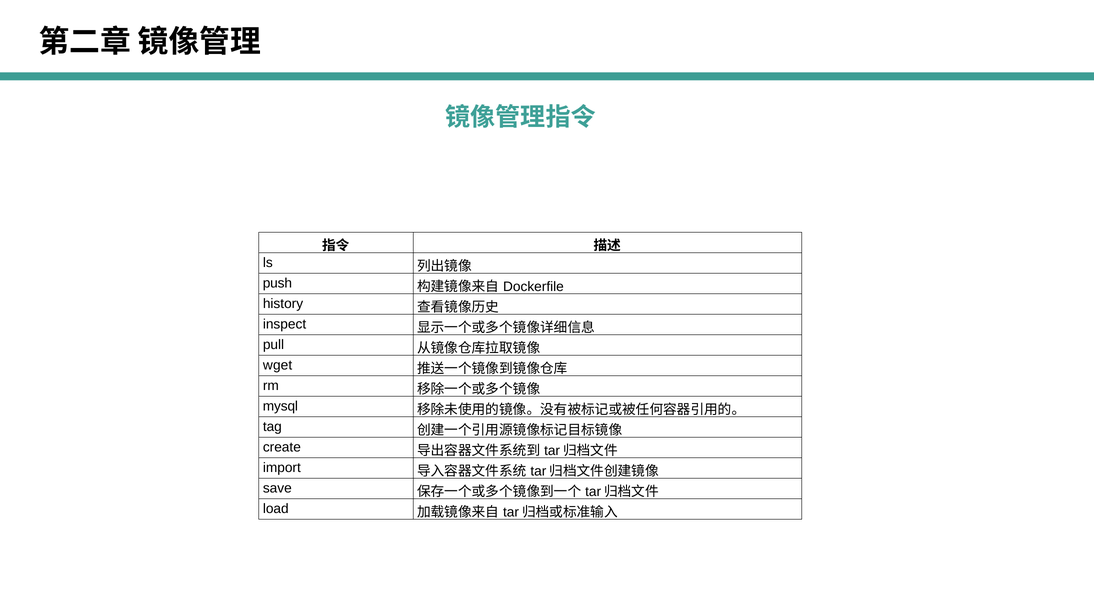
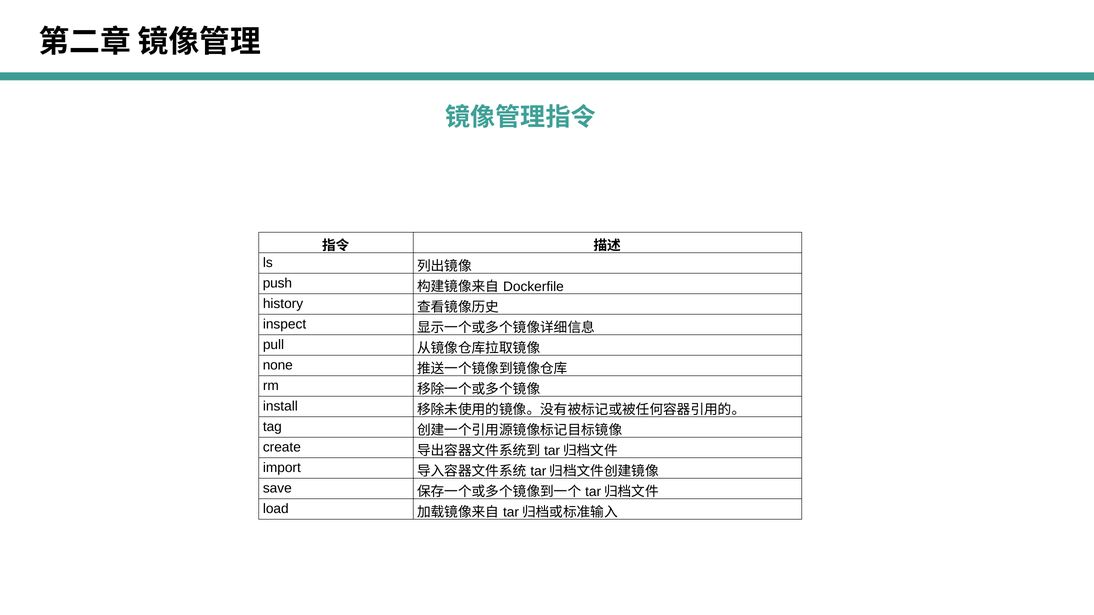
wget: wget -> none (278, 365)
mysql: mysql -> install (280, 407)
